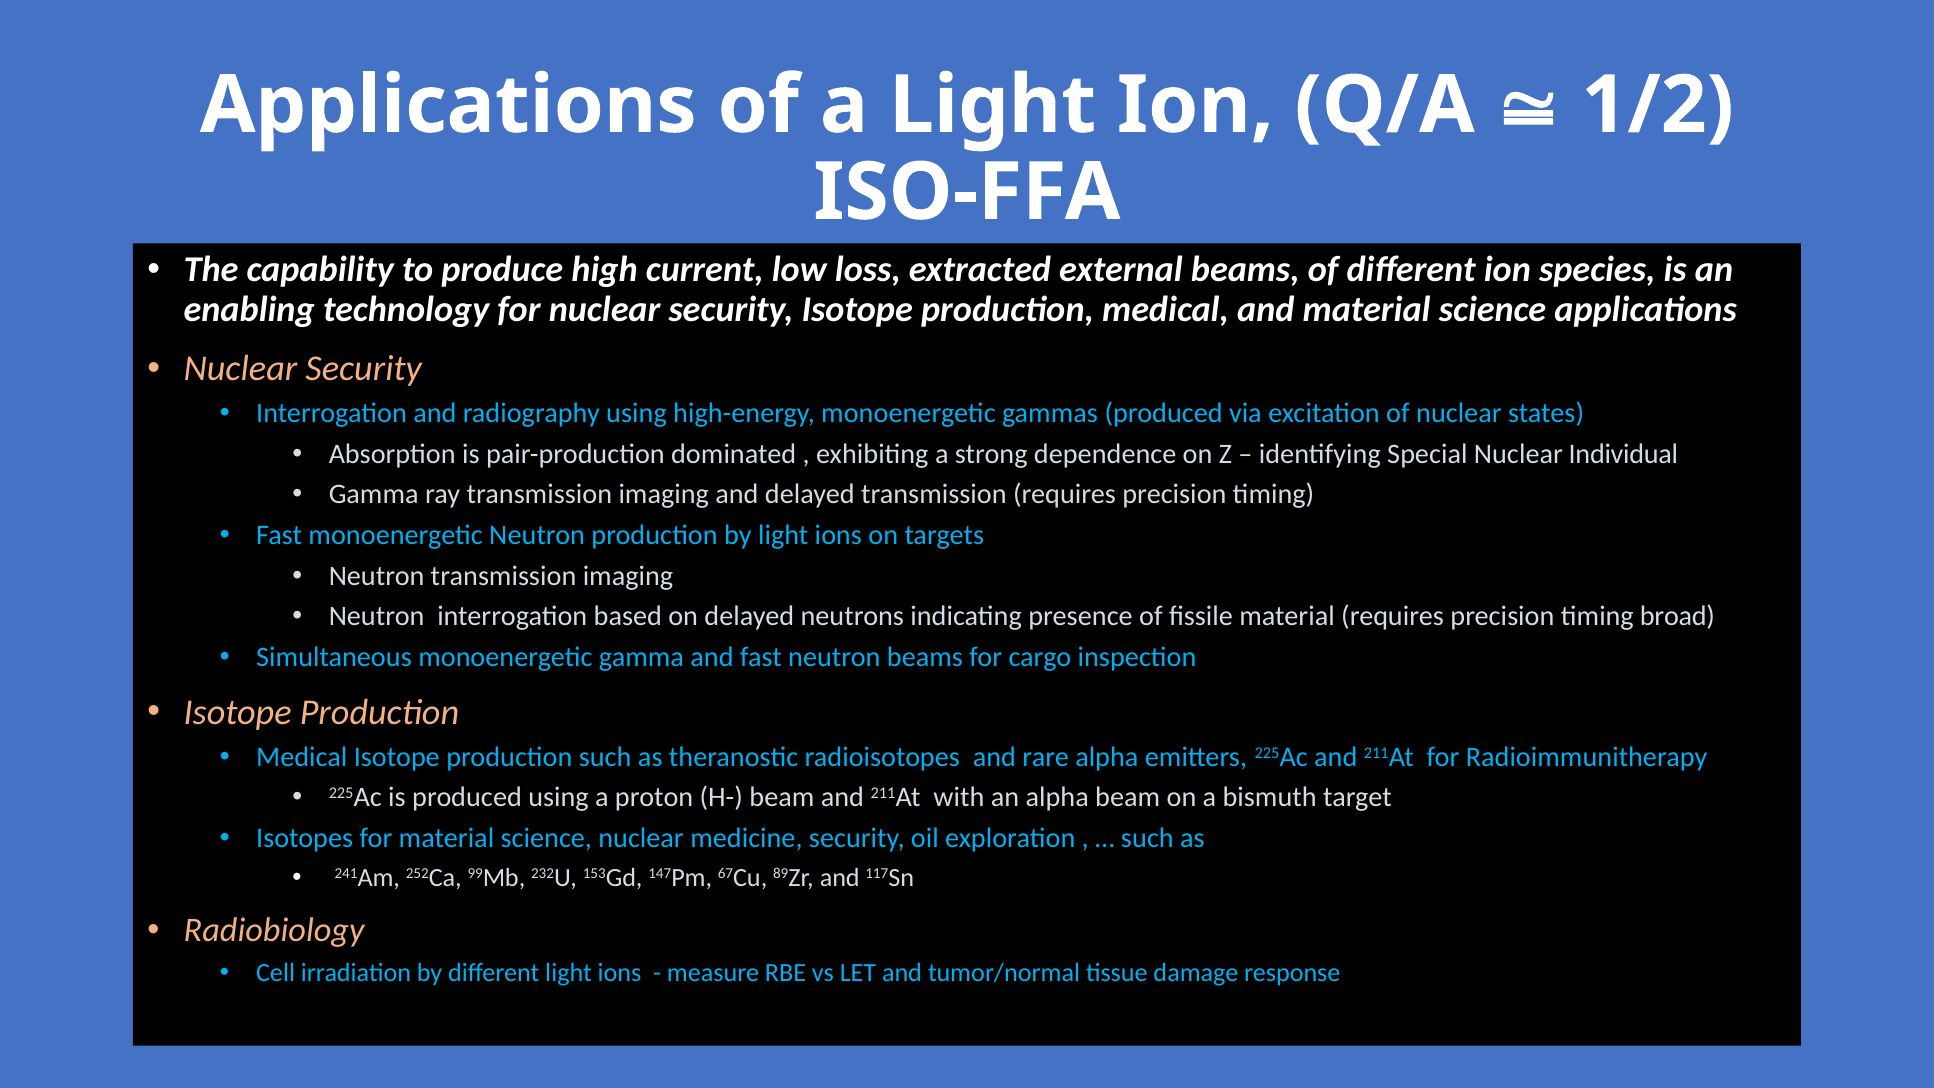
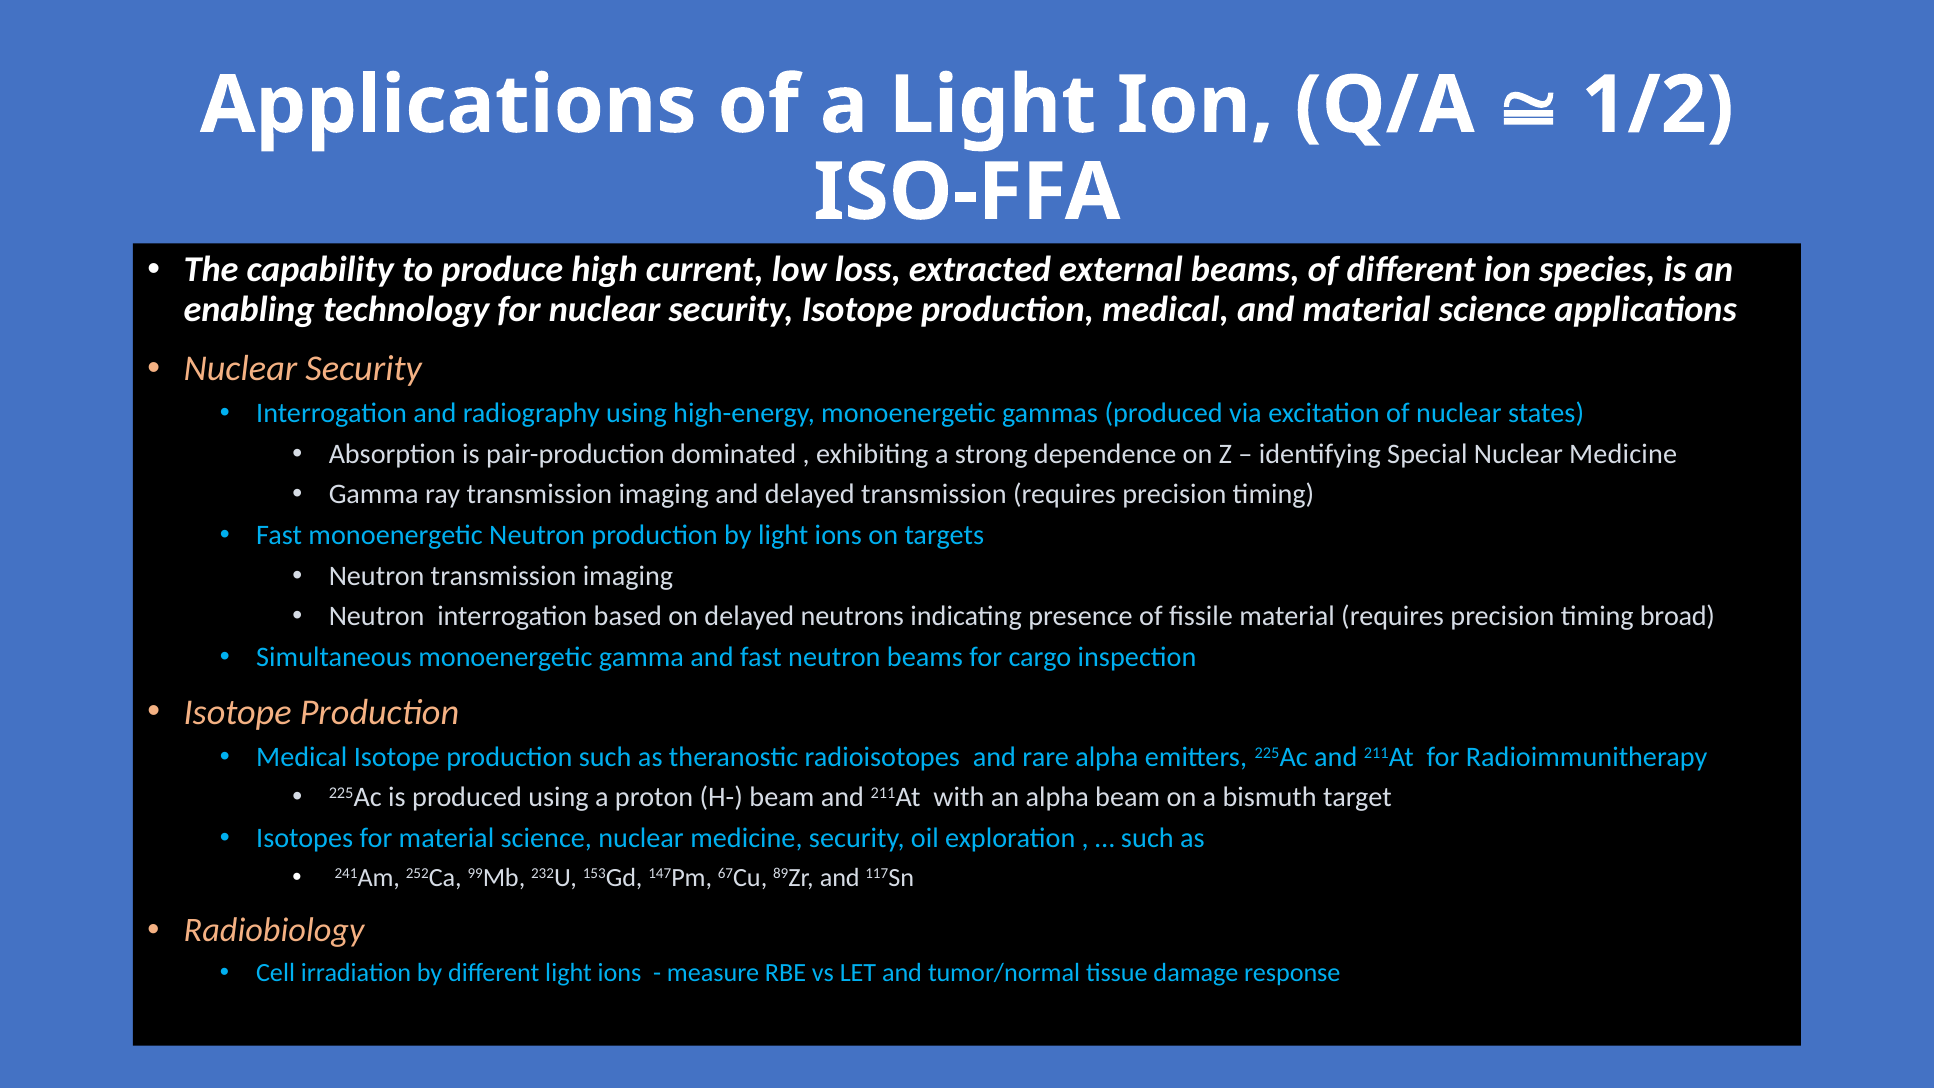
Special Nuclear Individual: Individual -> Medicine (1623, 454)
